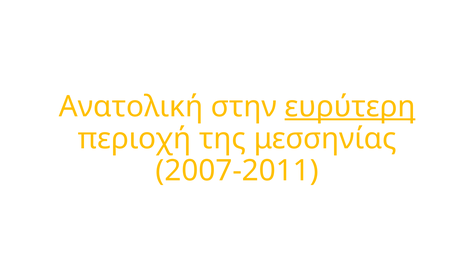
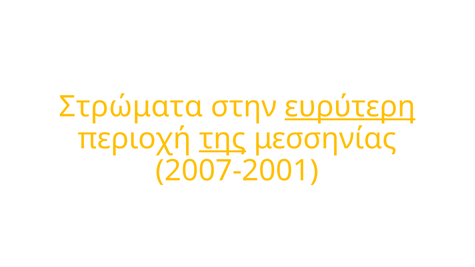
Ανατολική: Ανατολική -> Στρώματα (131, 107)
της underline: none -> present (223, 139)
2007-2011: 2007-2011 -> 2007-2001 (237, 171)
